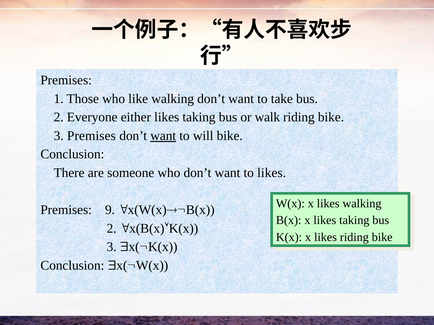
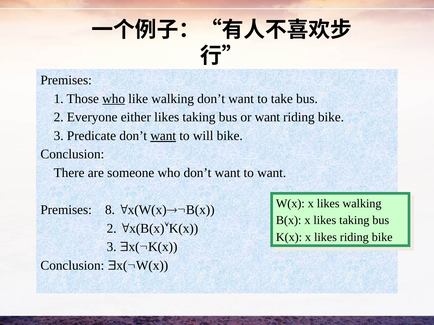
who underline: none -> present (114, 99)
or walk: walk -> want (267, 117)
3 Premises: Premises -> Predicate (91, 136)
to likes: likes -> want (272, 173)
9: 9 -> 8 (110, 210)
